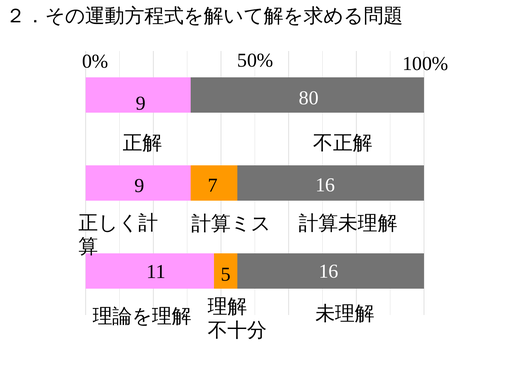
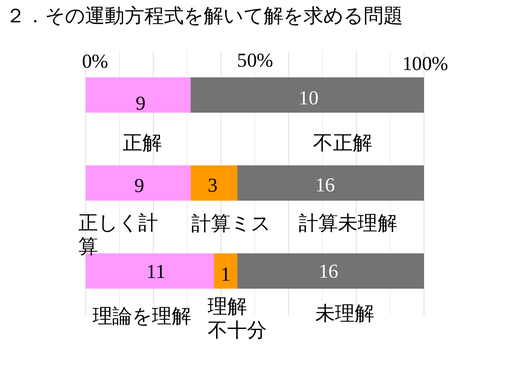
80: 80 -> 10 (309, 98)
7: 7 -> 3 (213, 185)
5: 5 -> 1 (226, 274)
